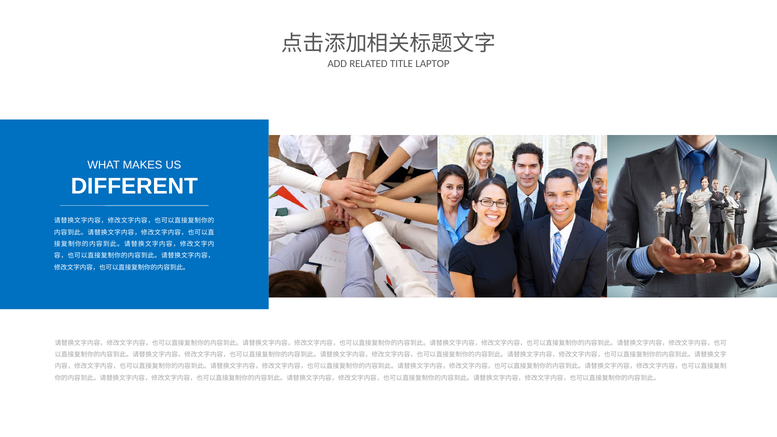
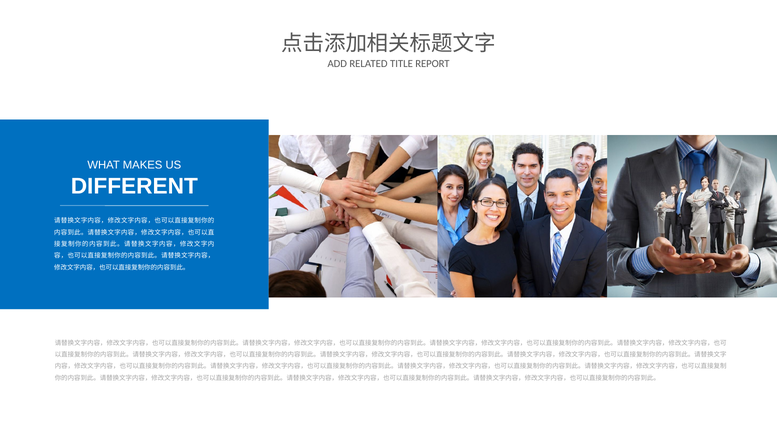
LAPTOP: LAPTOP -> REPORT (432, 64)
